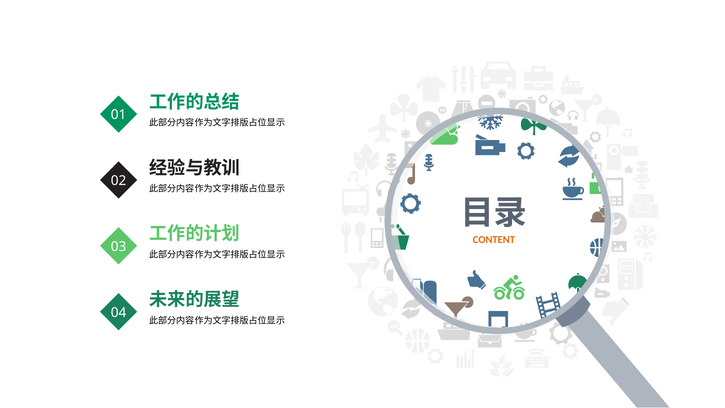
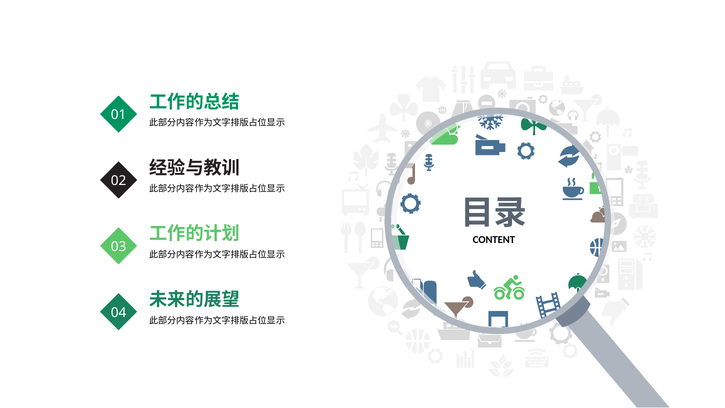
CONTENT colour: orange -> black (494, 240)
